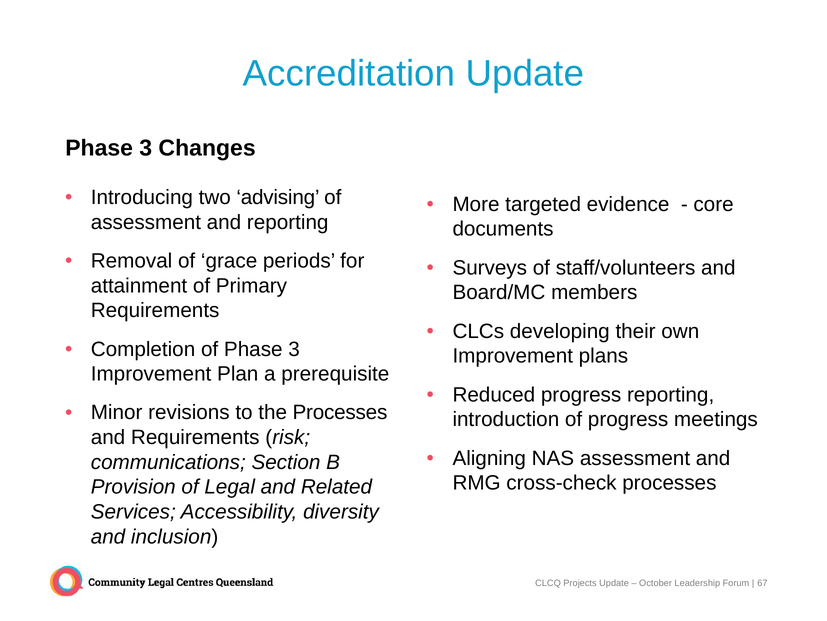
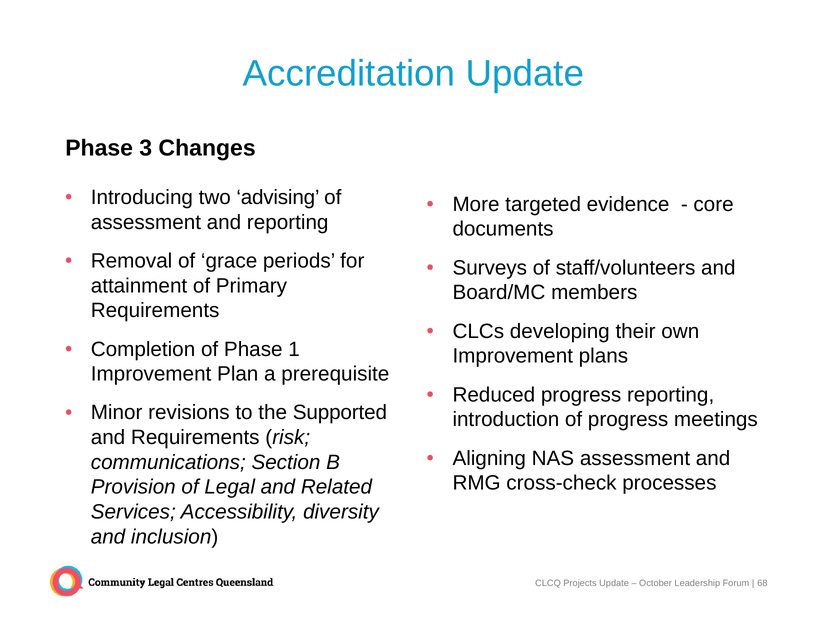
of Phase 3: 3 -> 1 (294, 349)
the Processes: Processes -> Supported (340, 412)
67: 67 -> 68 (762, 582)
